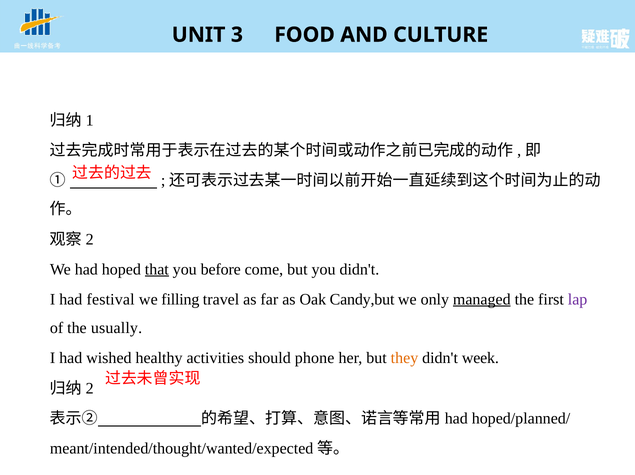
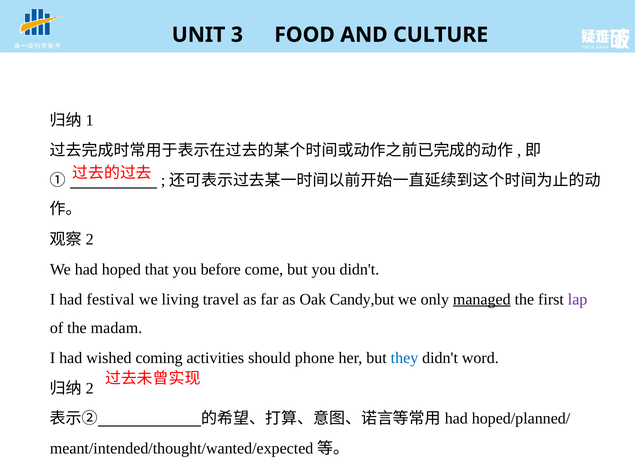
that underline: present -> none (157, 269)
filling: filling -> living (180, 299)
usually: usually -> madam (117, 328)
healthy: healthy -> coming (159, 358)
they colour: orange -> blue (404, 358)
week: week -> word (480, 358)
